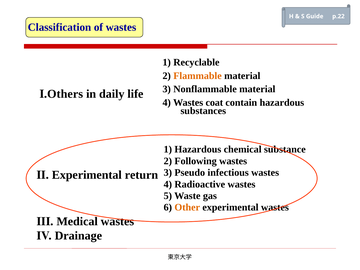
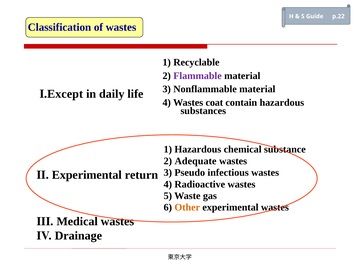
Flammable colour: orange -> purple (198, 76)
Others: Others -> Except (65, 94)
Following: Following -> Adequate (196, 161)
